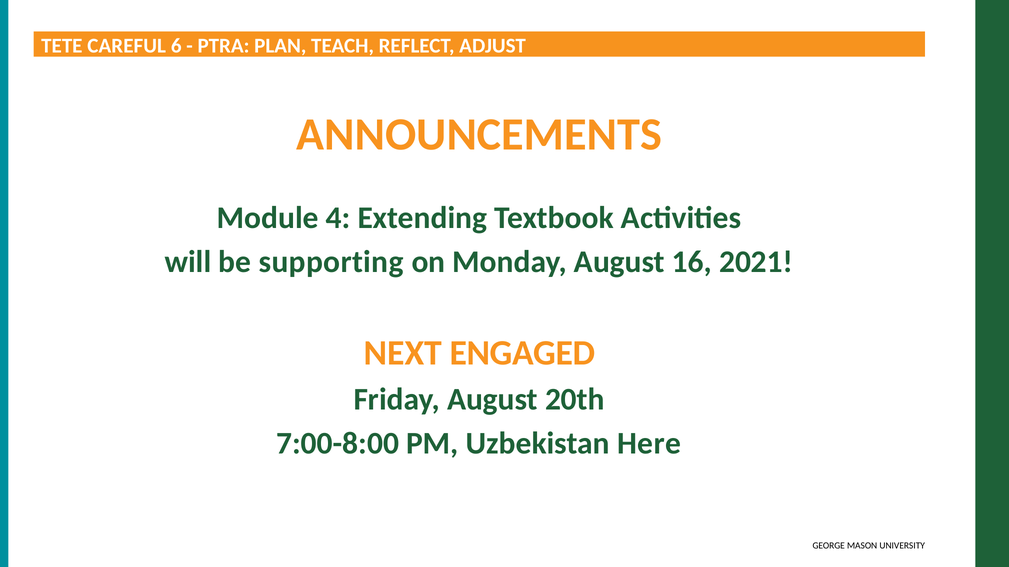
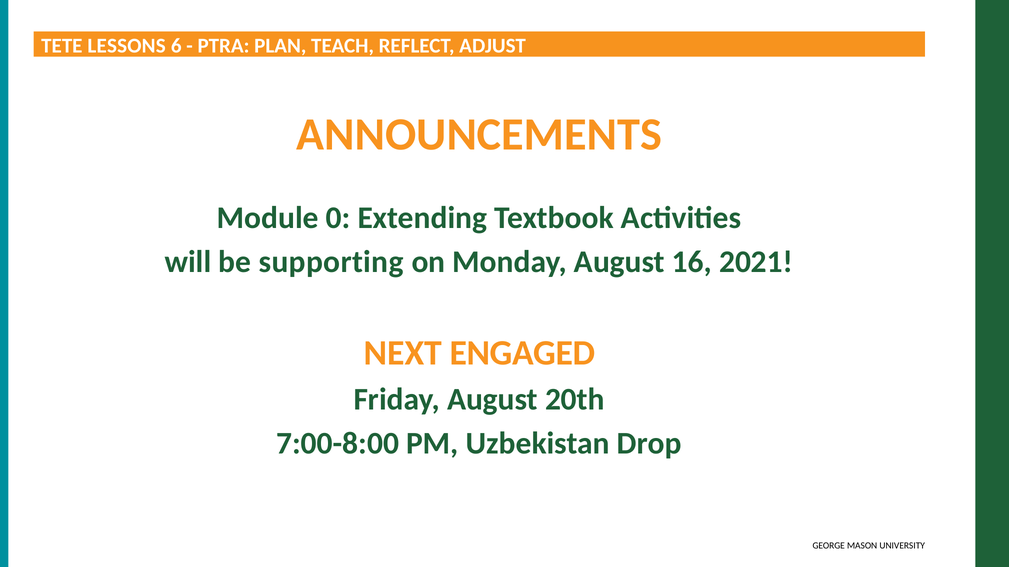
CAREFUL: CAREFUL -> LESSONS (127, 46)
4: 4 -> 0 (338, 218)
Here: Here -> Drop (649, 444)
